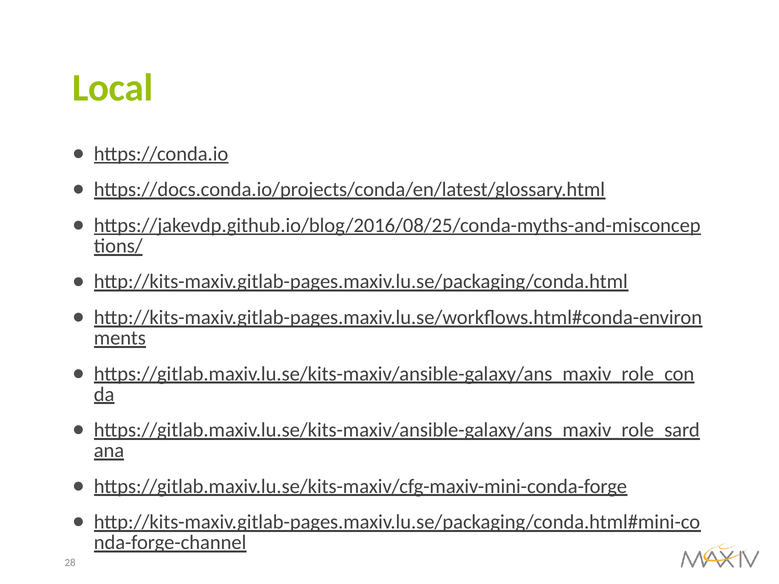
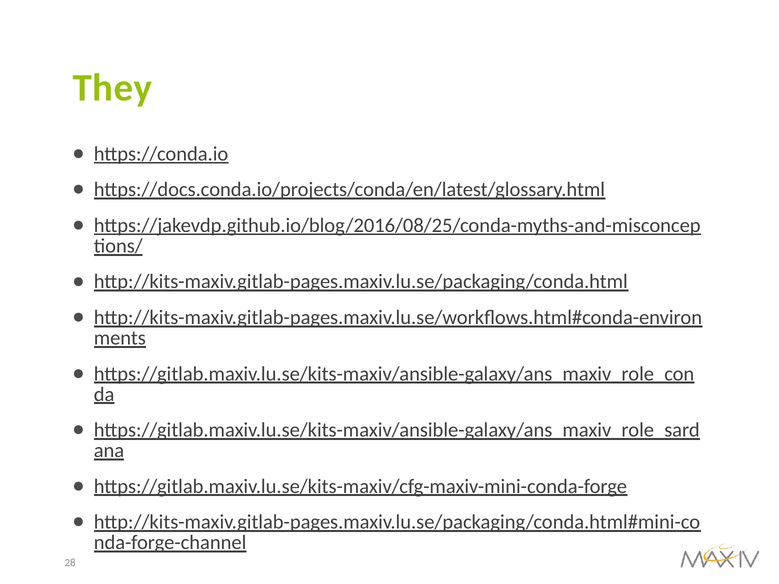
Local: Local -> They (112, 88)
